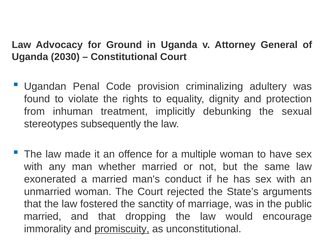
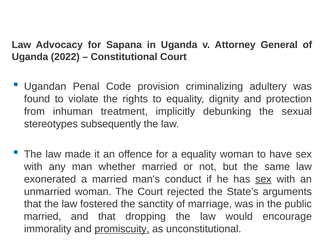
Ground: Ground -> Sapana (124, 45)
2030: 2030 -> 2022 (65, 57)
a multiple: multiple -> equality (199, 155)
sex underline: none -> present (263, 179)
